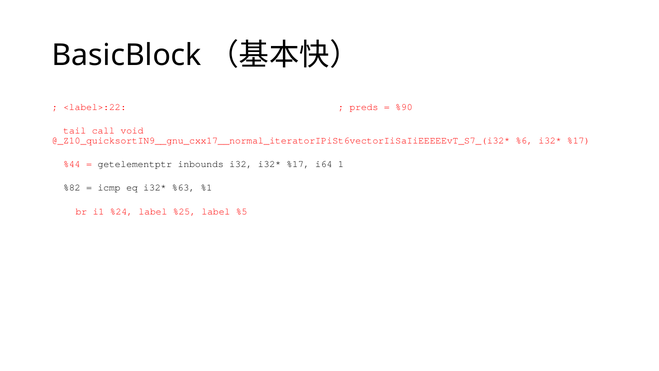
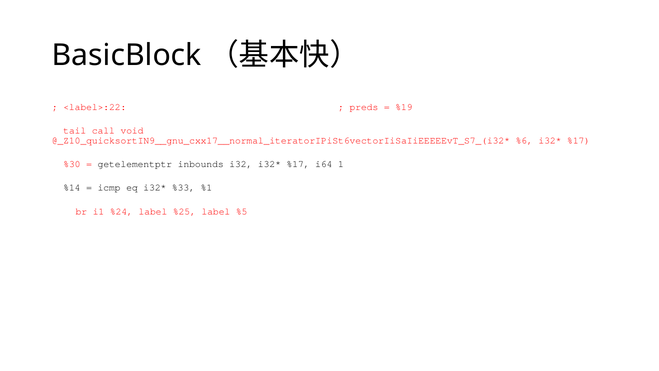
%90: %90 -> %19 (404, 107)
%44: %44 -> %30 (72, 164)
%82: %82 -> %14 (72, 187)
%63: %63 -> %33 (183, 187)
